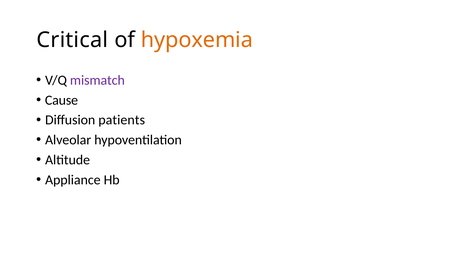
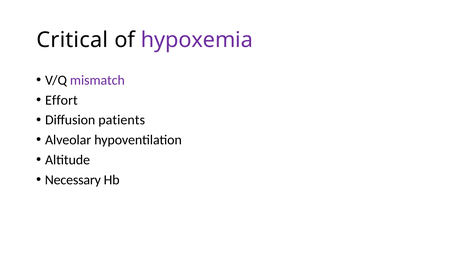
hypoxemia colour: orange -> purple (197, 40)
Cause: Cause -> Effort (61, 100)
Appliance: Appliance -> Necessary (73, 180)
